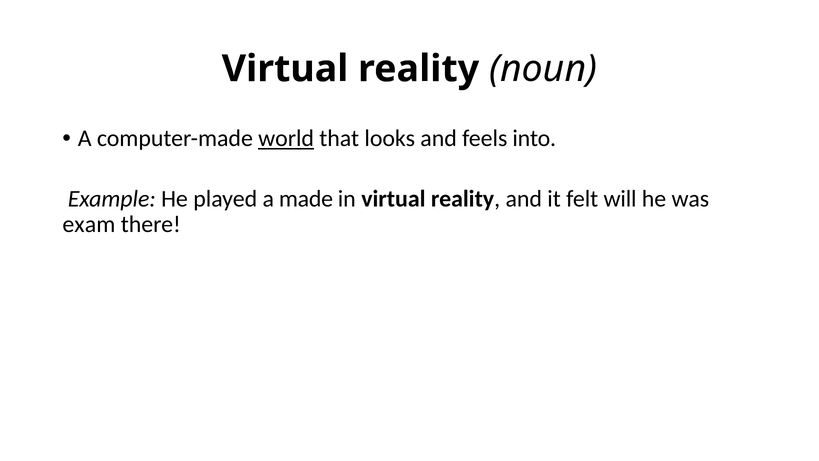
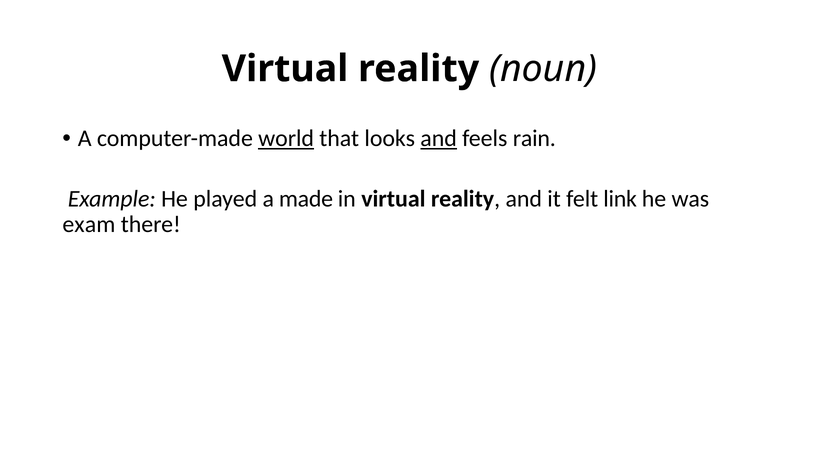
and underline: none -> present (439, 138)
into: into -> rain (534, 138)
will: will -> link (620, 199)
